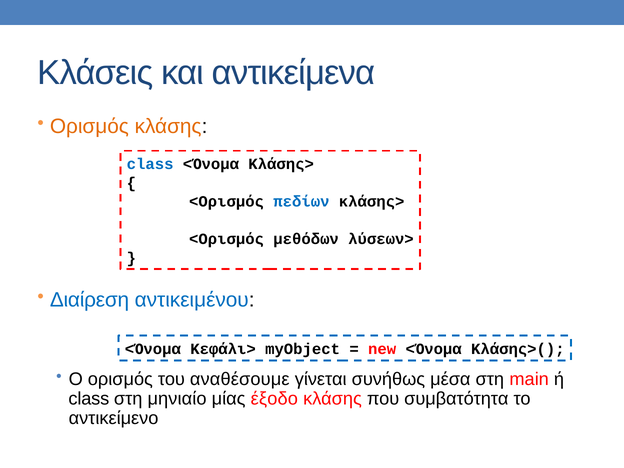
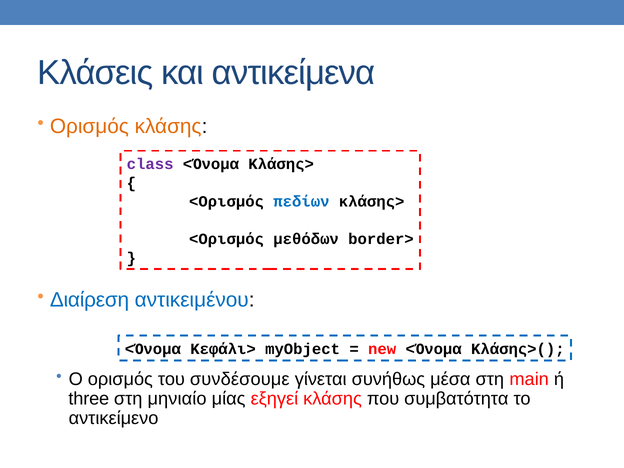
class colour: blue -> purple (150, 164)
λύσεων>: λύσεων> -> border> (381, 239)
αναθέσουμε: αναθέσουμε -> συνδέσουμε (240, 379)
class: class -> three (89, 399)
έξοδο: έξοδο -> εξηγεί (274, 399)
